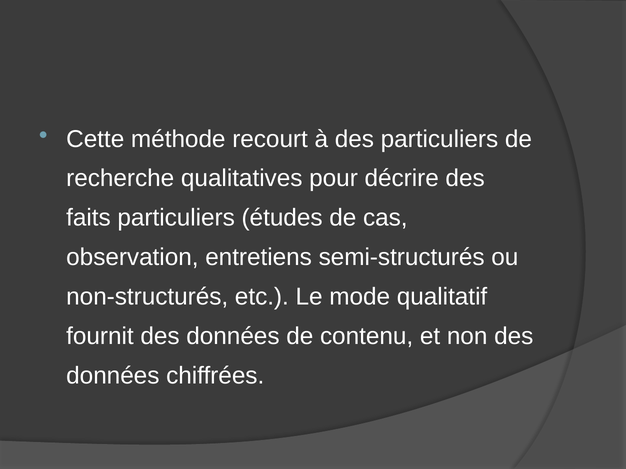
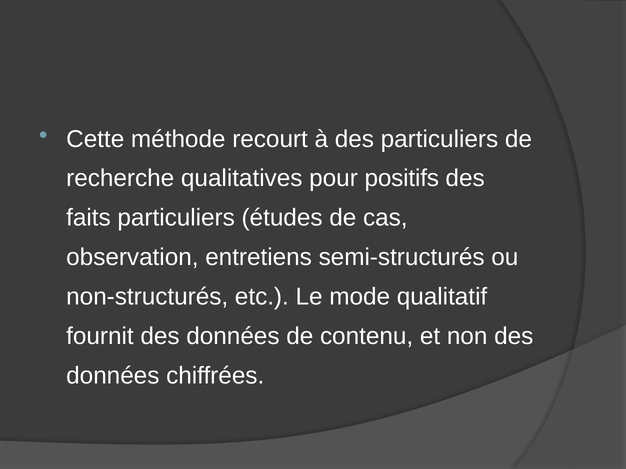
décrire: décrire -> positifs (402, 179)
